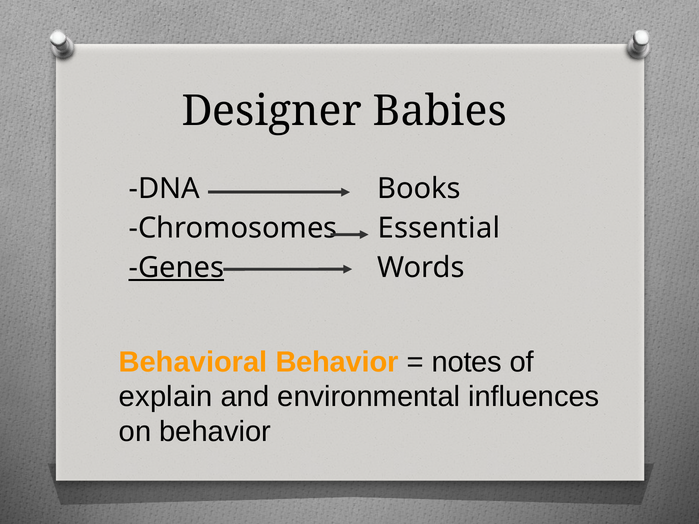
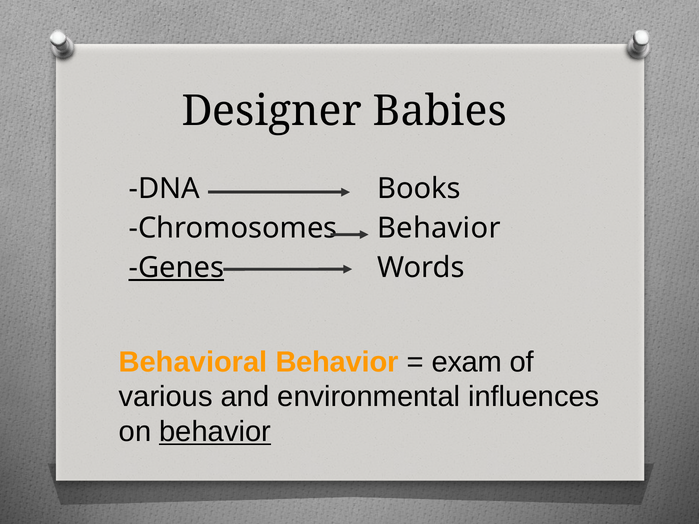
Essential: Essential -> Behavior (439, 228)
notes: notes -> exam (467, 362)
explain: explain -> various (166, 397)
behavior underline: none -> present (215, 432)
